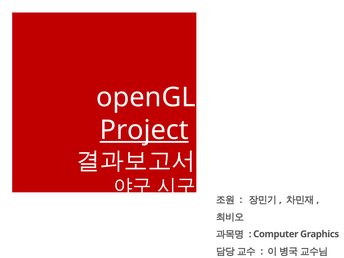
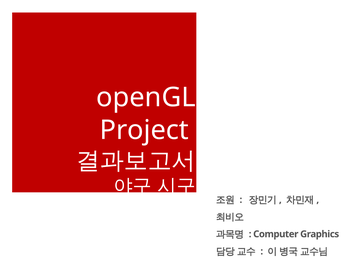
Project underline: present -> none (144, 130)
